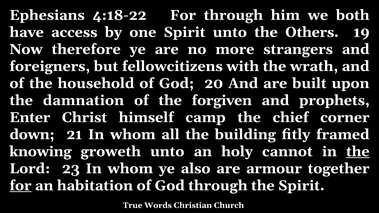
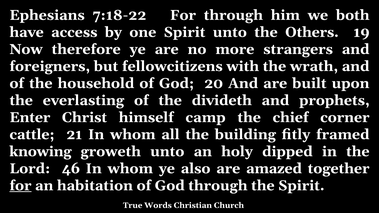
4:18-22: 4:18-22 -> 7:18-22 (119, 15)
damnation: damnation -> everlasting (83, 100)
forgiven: forgiven -> divideth (222, 100)
down: down -> cattle (32, 135)
cannot: cannot -> dipped (287, 152)
the underline: present -> none (358, 152)
23: 23 -> 46 (71, 169)
armour: armour -> amazed (274, 169)
